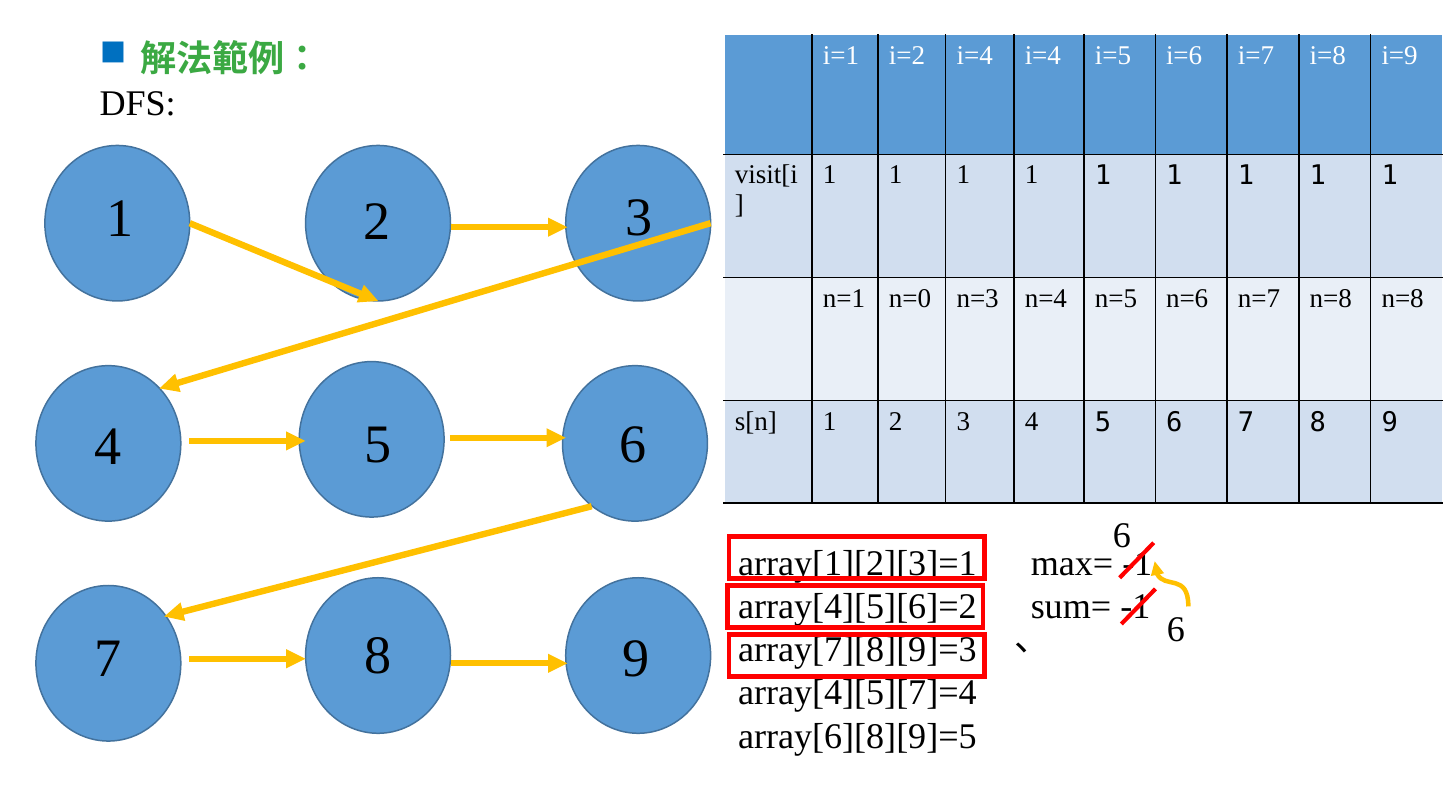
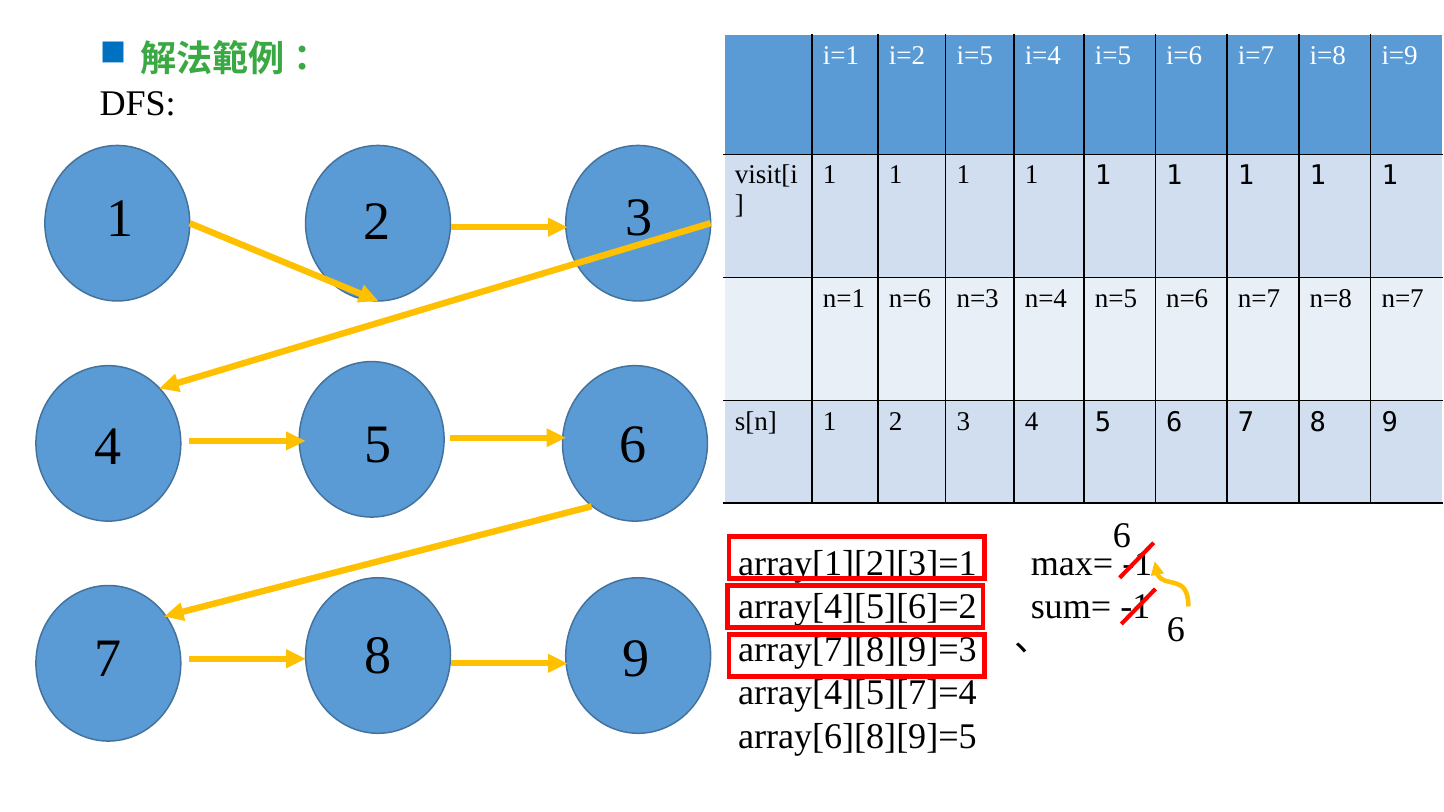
i=2 i=4: i=4 -> i=5 (975, 55)
n=1 n=0: n=0 -> n=6 (910, 298)
n=8 n=8: n=8 -> n=7 (1403, 298)
